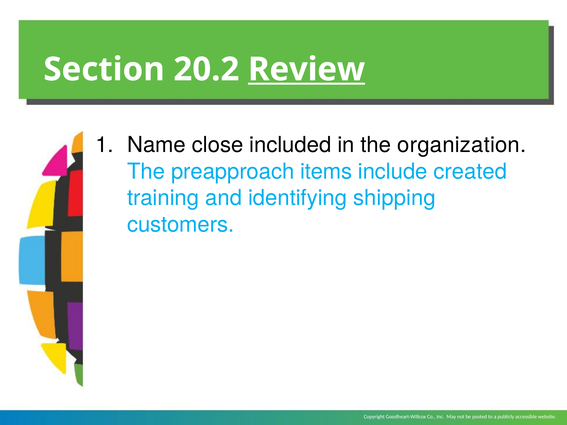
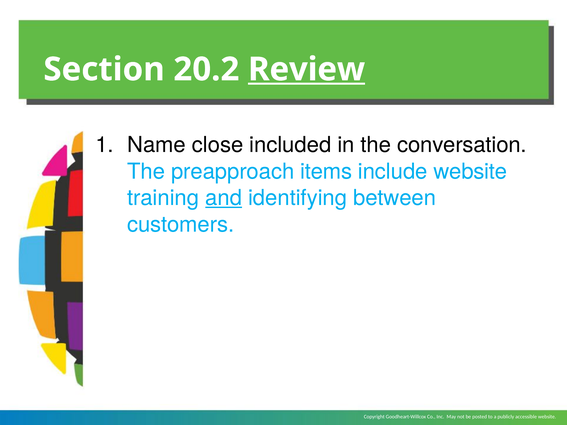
organization: organization -> conversation (462, 145)
include created: created -> website (470, 172)
and underline: none -> present (224, 198)
shipping: shipping -> between (395, 198)
